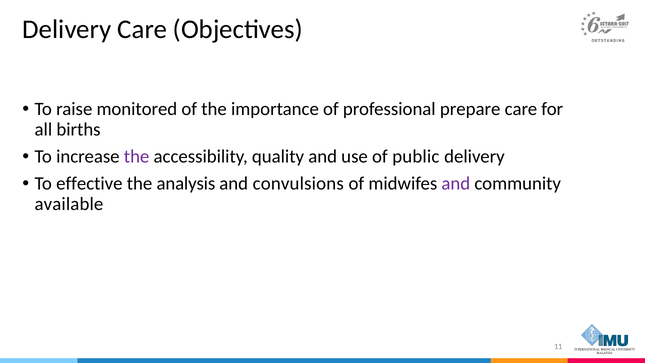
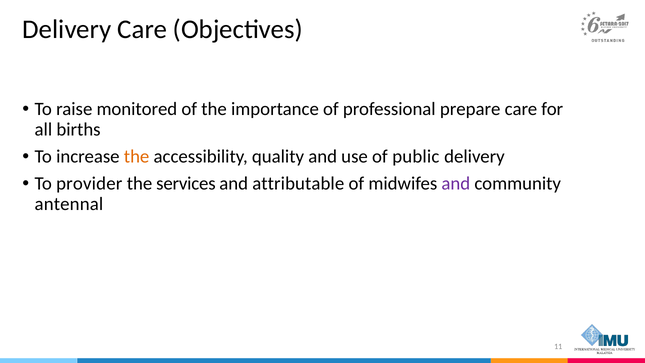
the colour: purple -> orange (137, 157)
effective: effective -> provider (89, 184)
analysis: analysis -> services (186, 184)
convulsions: convulsions -> attributable (298, 184)
available: available -> antennal (69, 204)
